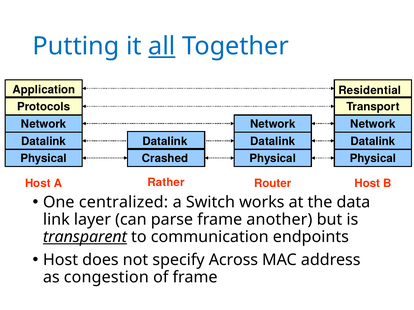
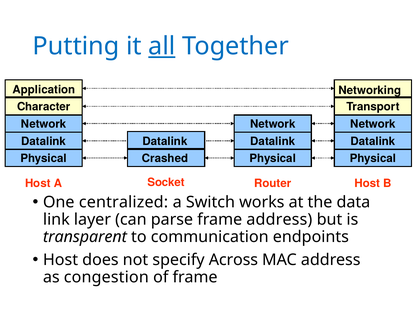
Residential: Residential -> Networking (370, 90)
Protocols: Protocols -> Character (44, 107)
Rather: Rather -> Socket (166, 183)
frame another: another -> address (279, 220)
transparent underline: present -> none (85, 237)
